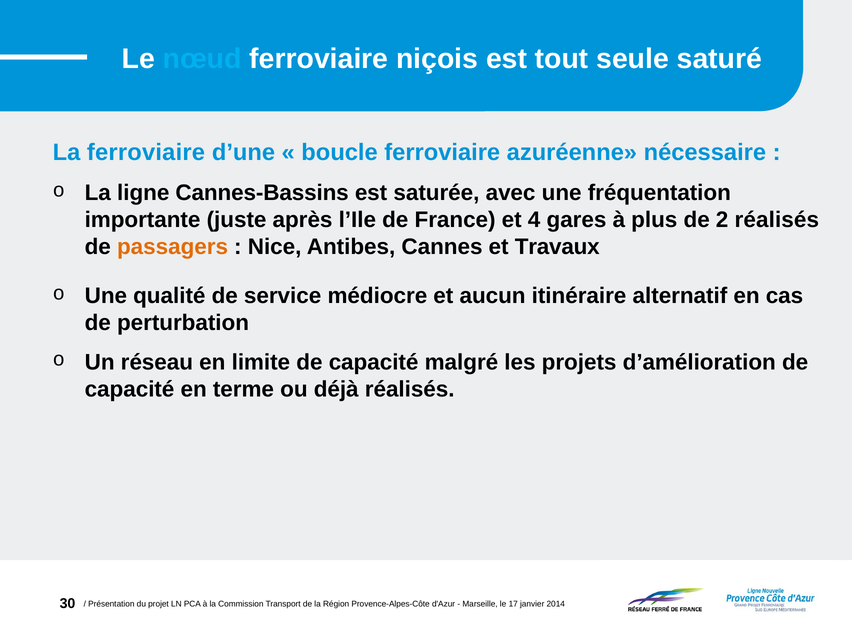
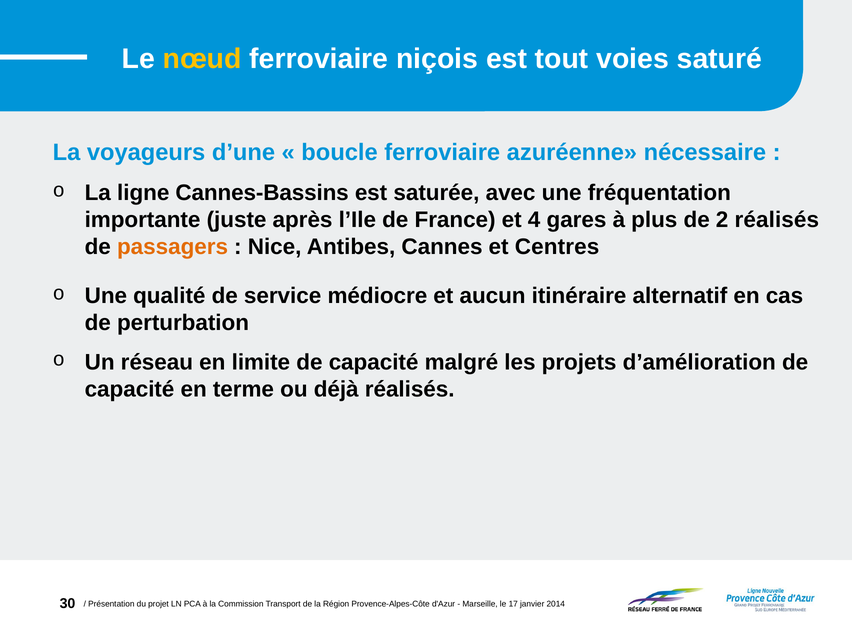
nœud colour: light blue -> yellow (202, 59)
seule: seule -> voies (633, 59)
La ferroviaire: ferroviaire -> voyageurs (146, 152)
Travaux: Travaux -> Centres (557, 247)
